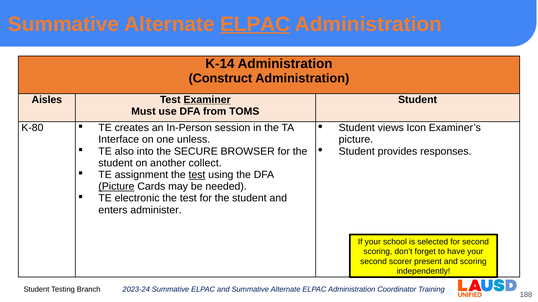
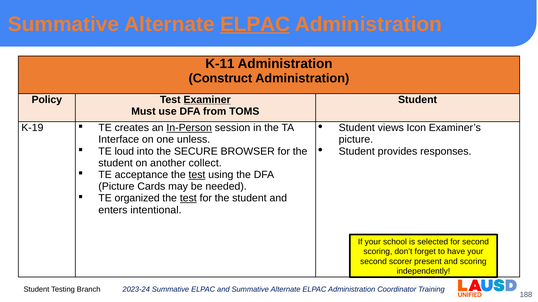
K-14: K-14 -> K-11 (220, 64)
Aisles: Aisles -> Policy (47, 100)
K-80: K-80 -> K-19 (32, 128)
In-Person underline: none -> present (189, 128)
also: also -> loud (124, 152)
assignment: assignment -> acceptance (141, 175)
Picture underline: present -> none (116, 187)
electronic: electronic -> organized (137, 199)
test underline: none -> present (188, 199)
administer: administer -> intentional (156, 210)
